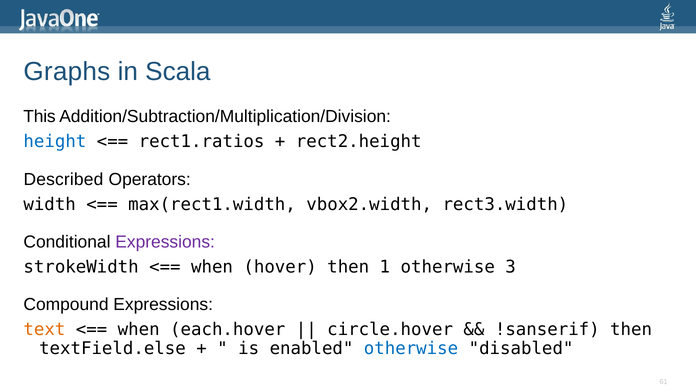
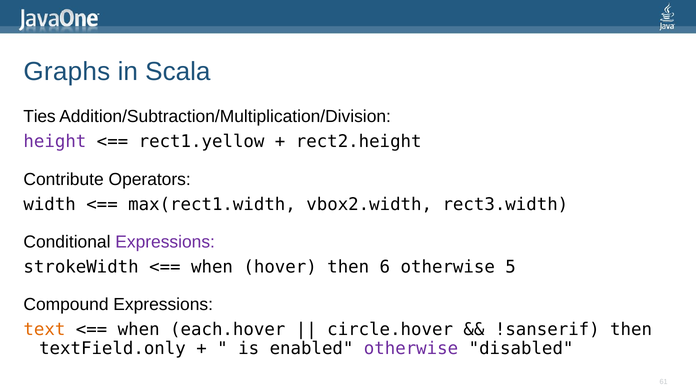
This: This -> Ties (39, 117)
height colour: blue -> purple (55, 142)
rect1.ratios: rect1.ratios -> rect1.yellow (202, 142)
Described: Described -> Contribute (64, 179)
1: 1 -> 6 (385, 267)
3: 3 -> 5 (511, 267)
textField.else: textField.else -> textField.only (112, 348)
otherwise colour: blue -> purple (411, 348)
